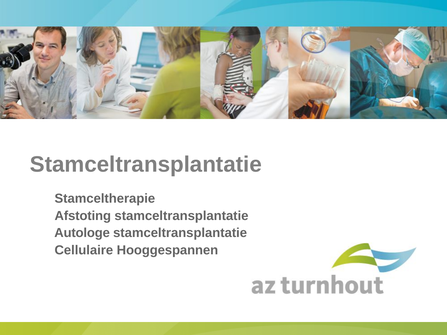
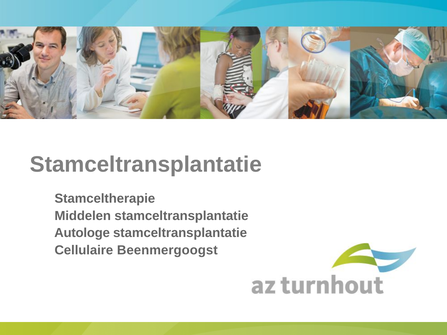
Afstoting: Afstoting -> Middelen (83, 216)
Hooggespannen: Hooggespannen -> Beenmergoogst (167, 250)
